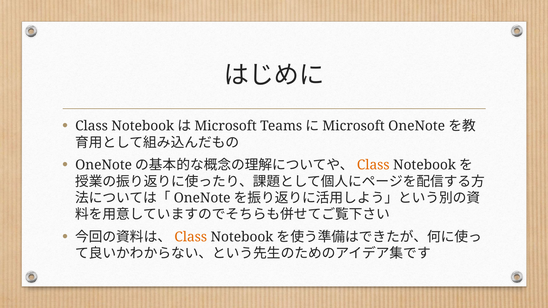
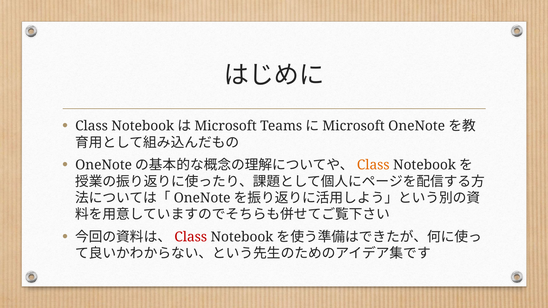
Class colour: orange -> red (191, 237)
